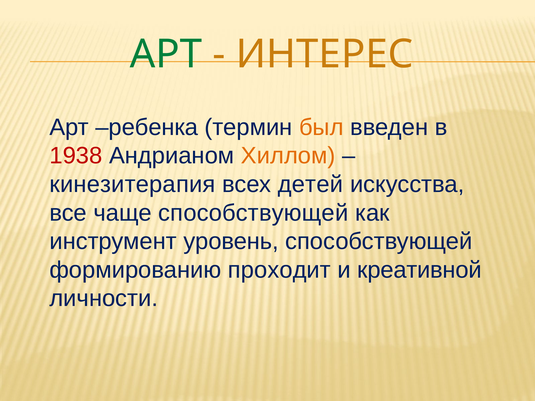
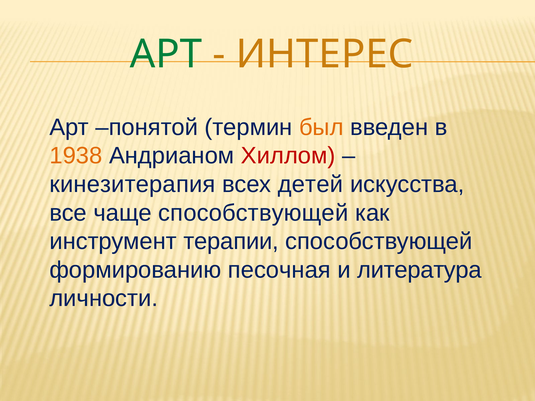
ребенка: ребенка -> понятой (147, 127)
1938 colour: red -> orange (76, 156)
Хиллом colour: orange -> red (288, 156)
уровень: уровень -> терапии (231, 242)
проходит: проходит -> песочная (279, 270)
креативной: креативной -> литература (419, 270)
